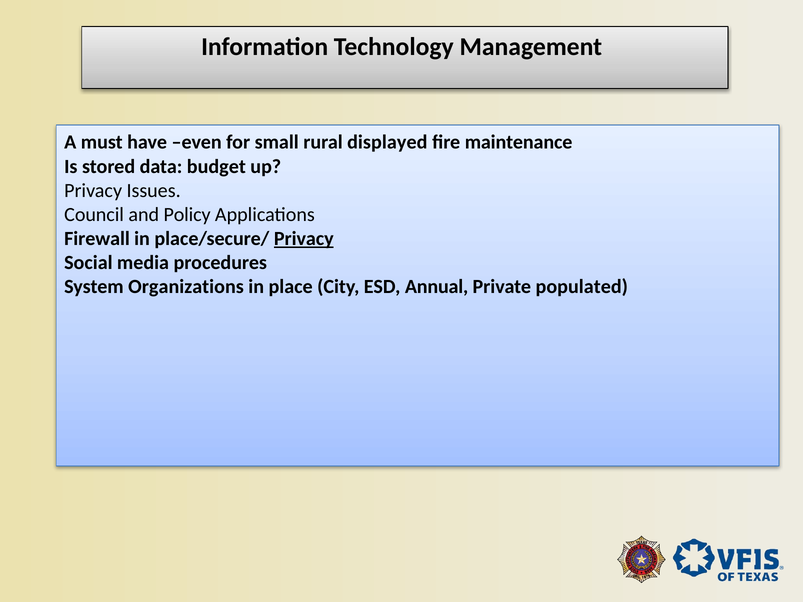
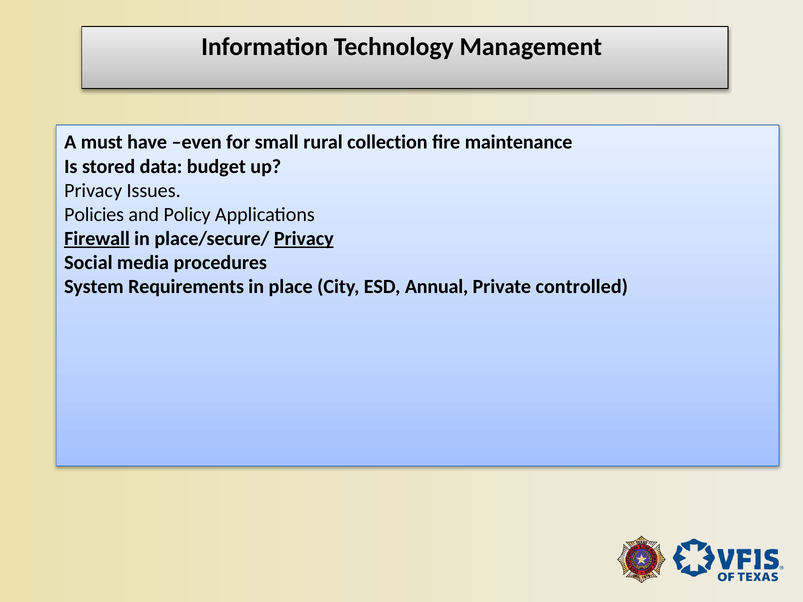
displayed: displayed -> collection (387, 142)
Council: Council -> Policies (94, 215)
Firewall underline: none -> present (97, 239)
Organizations: Organizations -> Requirements (186, 287)
populated: populated -> controlled (582, 287)
